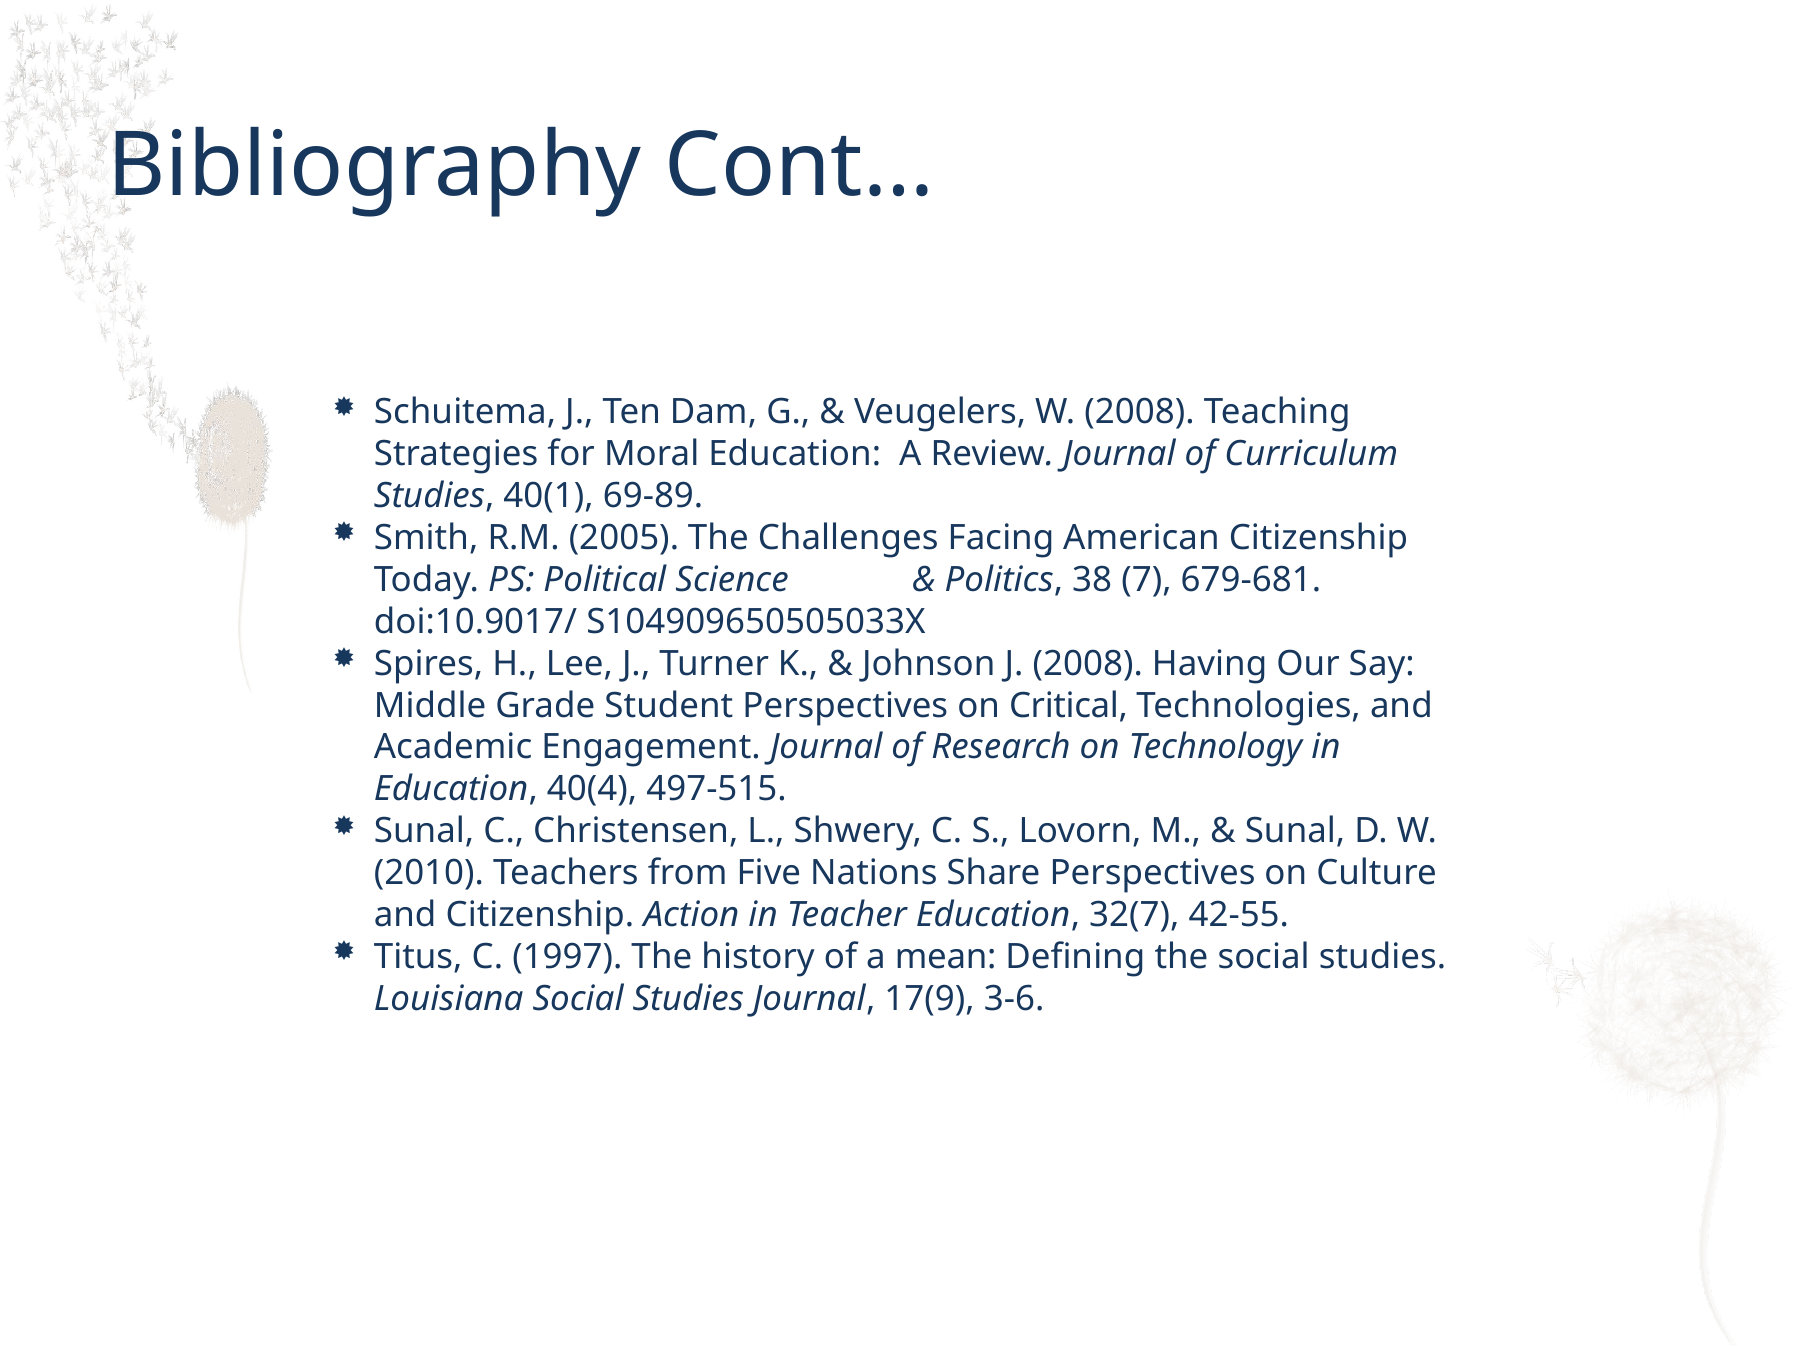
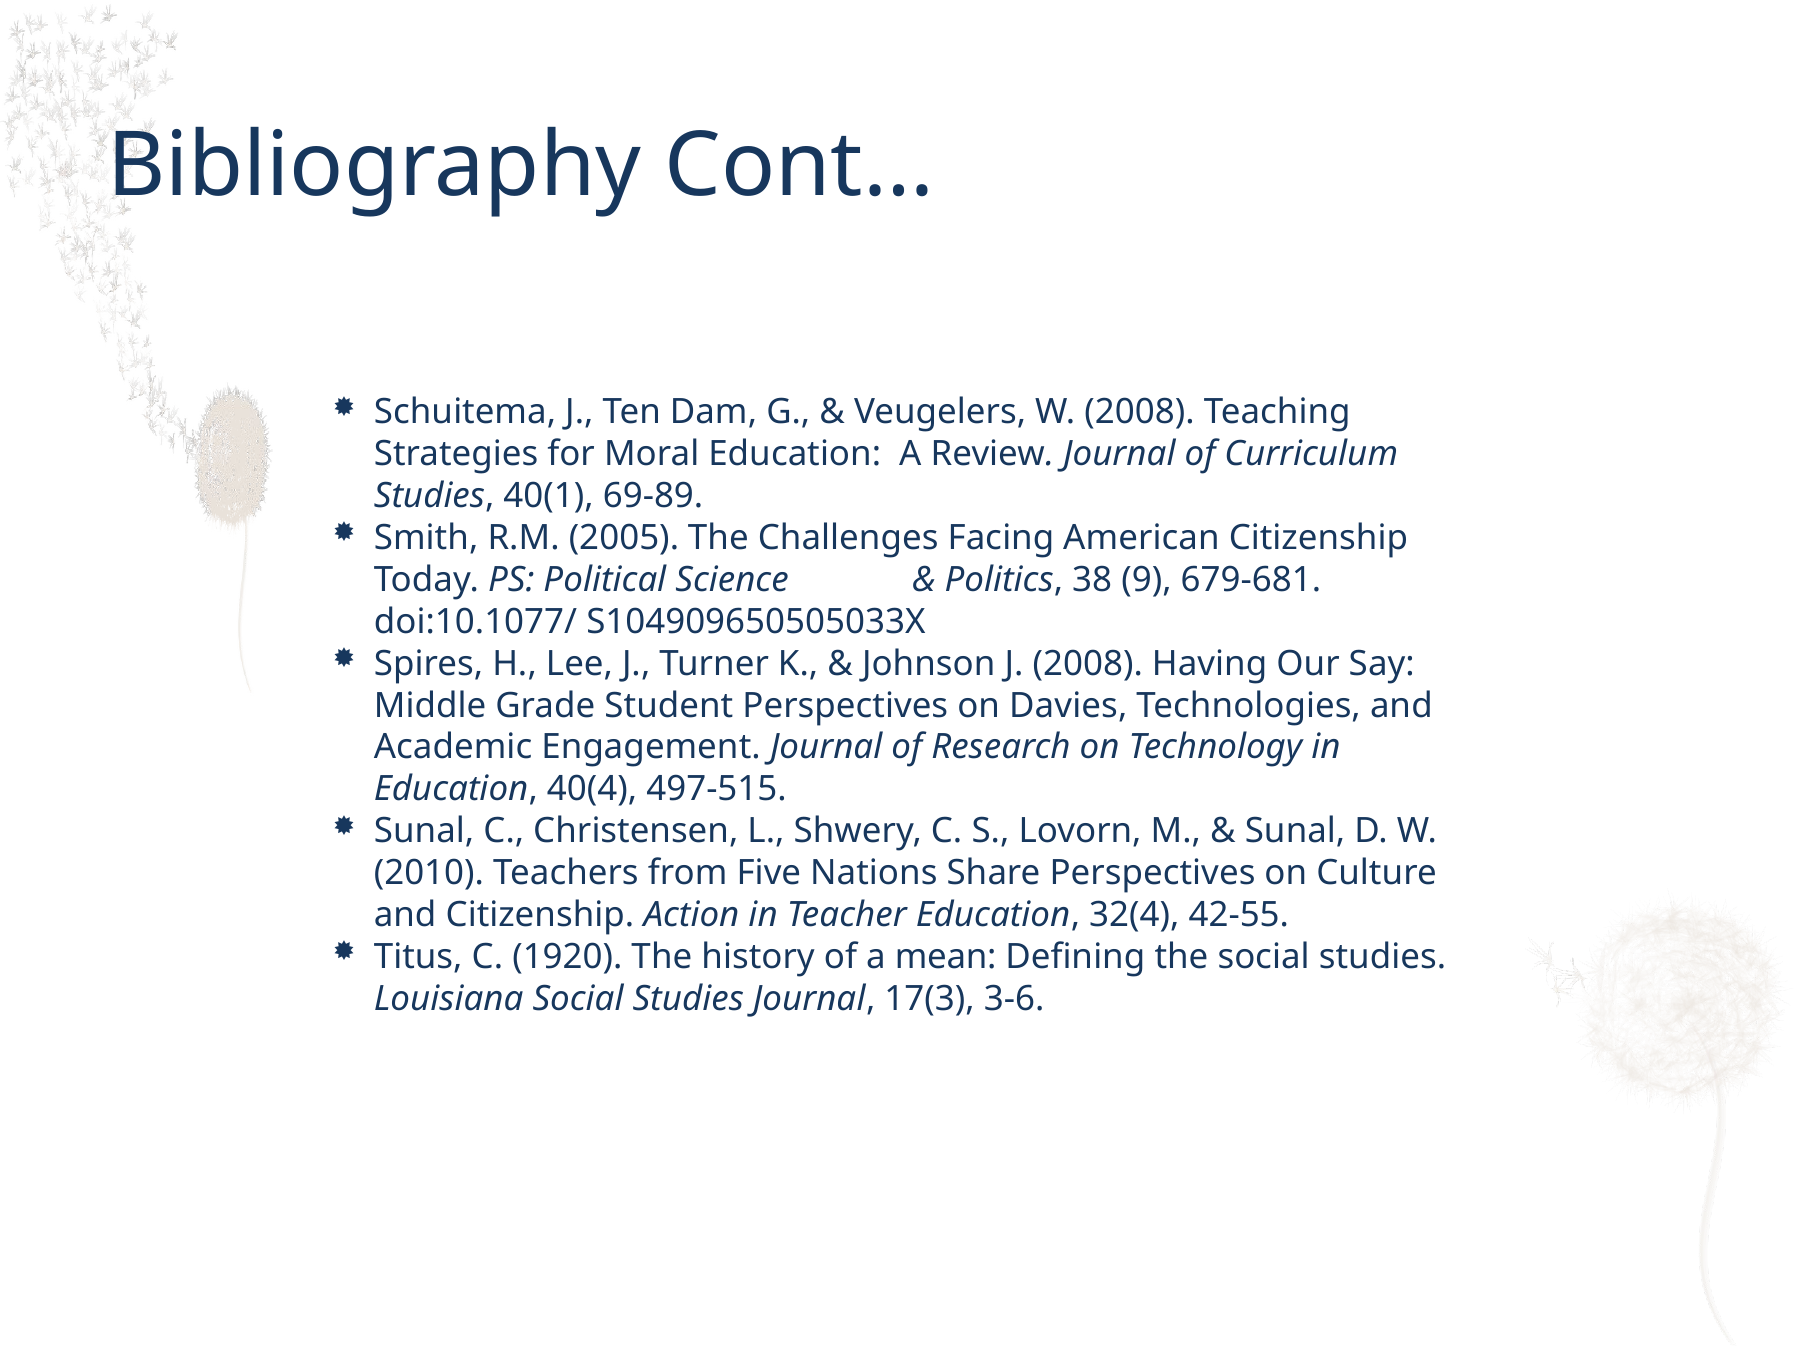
7: 7 -> 9 (1147, 580)
doi:10.9017/: doi:10.9017/ -> doi:10.1077/ (476, 621)
Critical: Critical -> Davies (1068, 705)
32(7: 32(7 -> 32(4 (1134, 915)
1997: 1997 -> 1920 (567, 957)
17(9: 17(9 -> 17(3 (929, 998)
